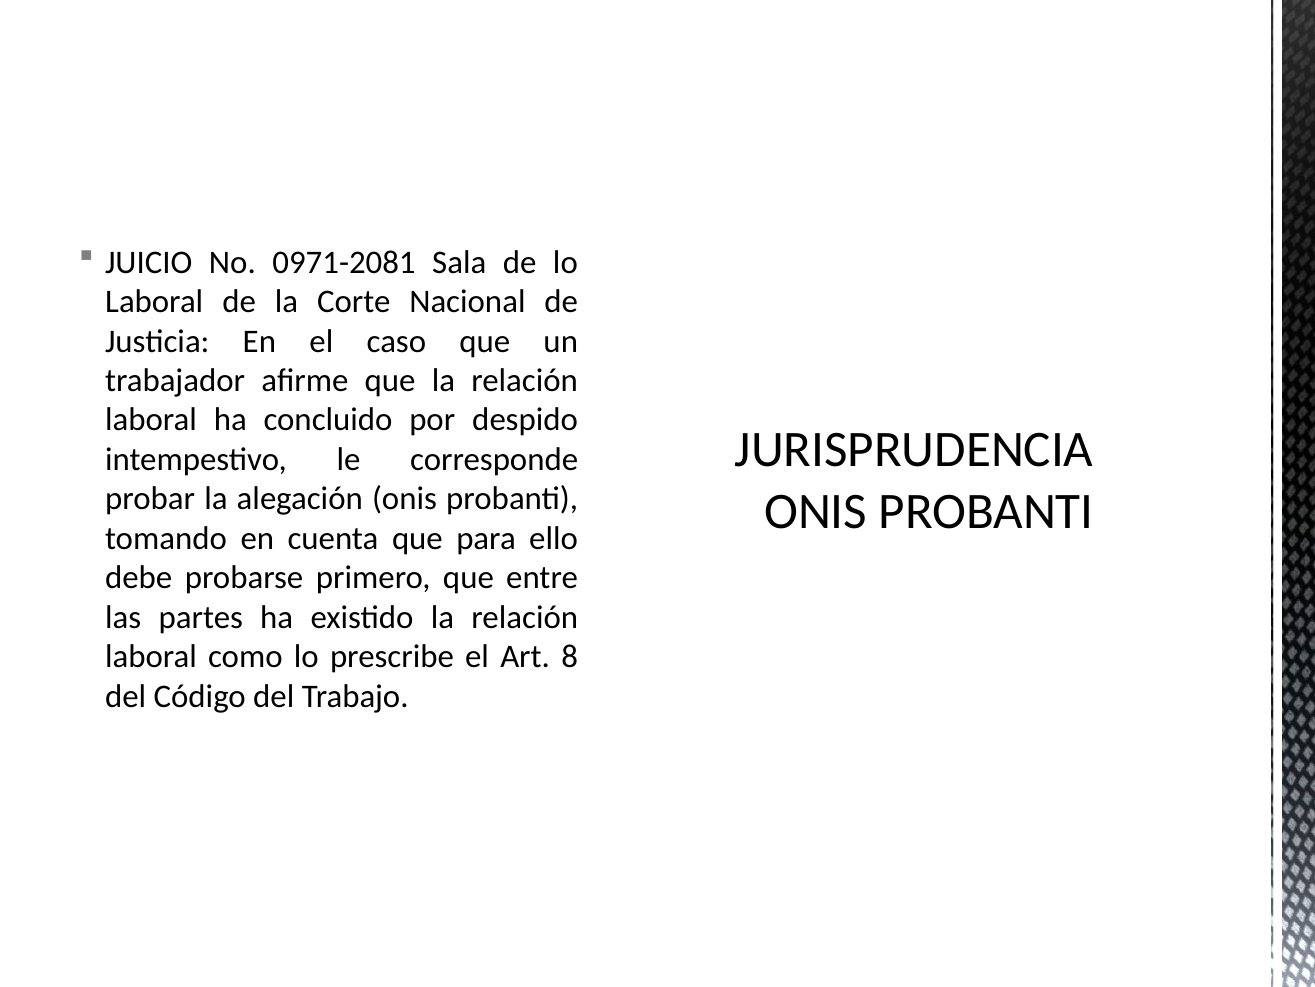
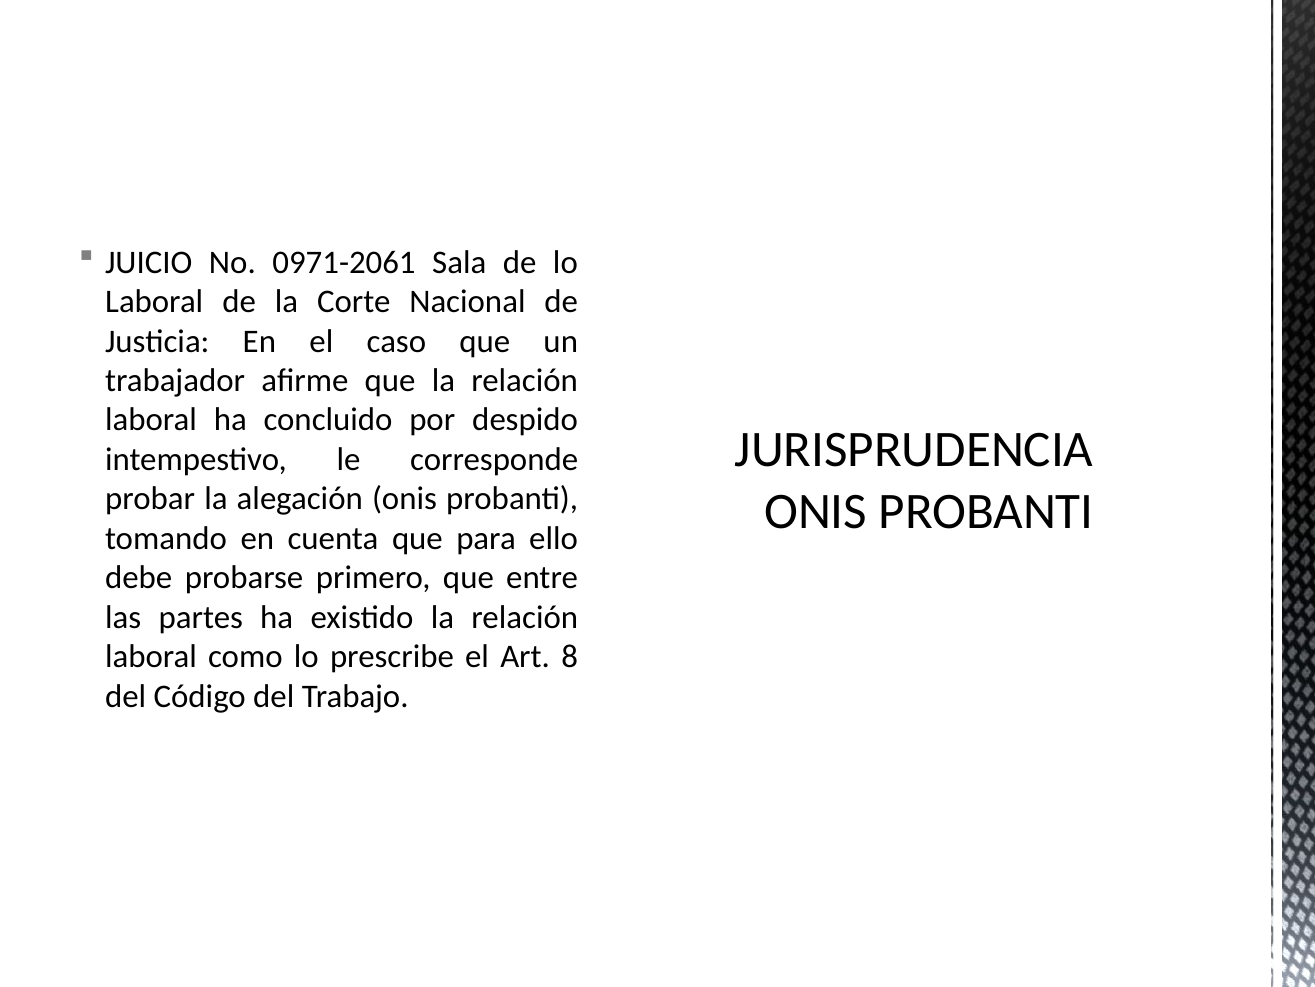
0971-2081: 0971-2081 -> 0971-2061 (344, 262)
